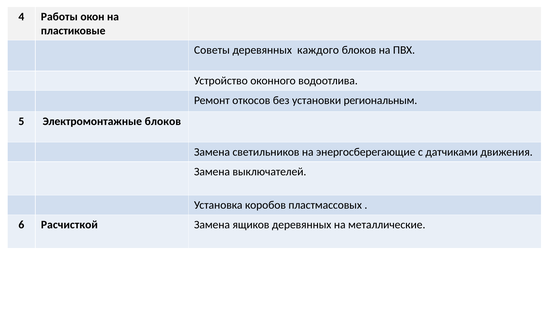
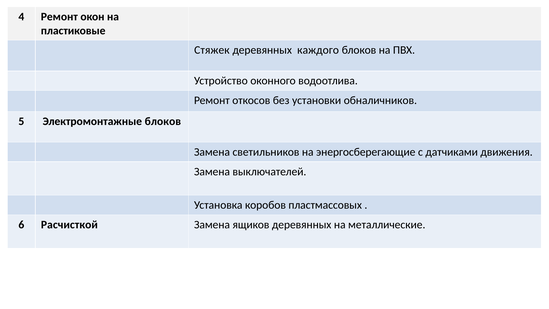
4 Работы: Работы -> Ремонт (59, 17)
Советы: Советы -> Стяжек (212, 50)
региональным: региональным -> обналичников (380, 100)
